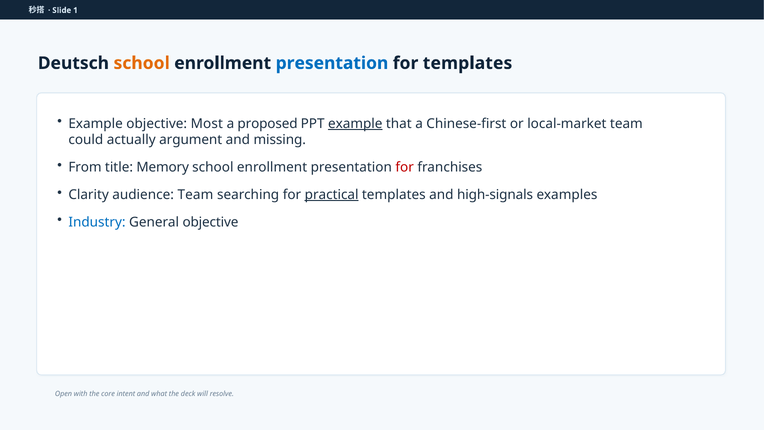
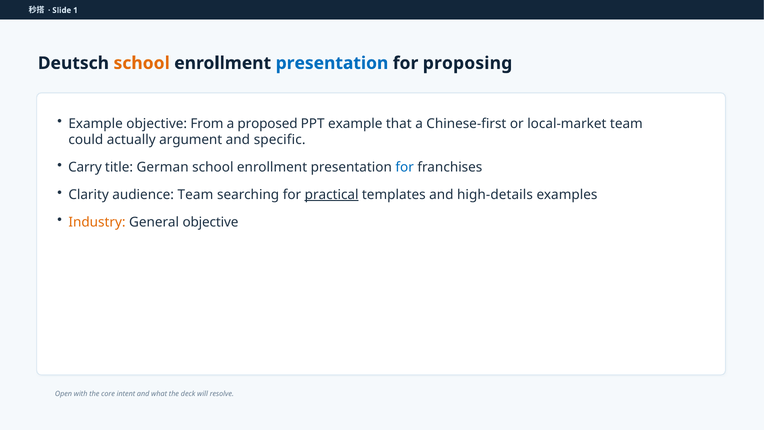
for templates: templates -> proposing (468, 63)
Most: Most -> From (207, 124)
example underline: present -> none (355, 124)
missing: missing -> specific (280, 140)
From: From -> Carry (85, 167)
Memory: Memory -> German (163, 167)
for colour: red -> blue (405, 167)
high-signals: high-signals -> high-details (495, 195)
Industry colour: blue -> orange (97, 222)
